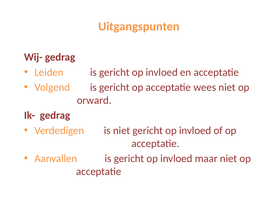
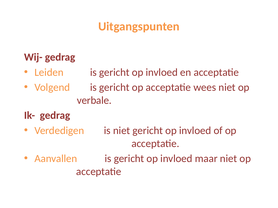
orward: orward -> verbale (94, 101)
